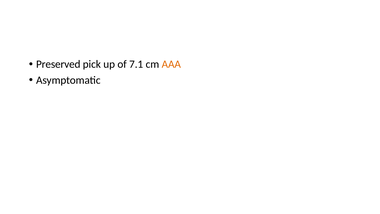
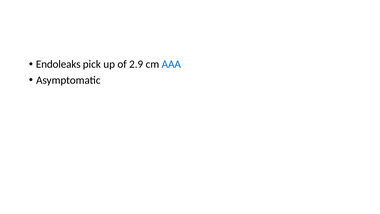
Preserved: Preserved -> Endoleaks (58, 64)
7.1: 7.1 -> 2.9 (136, 64)
AAA colour: orange -> blue (171, 64)
